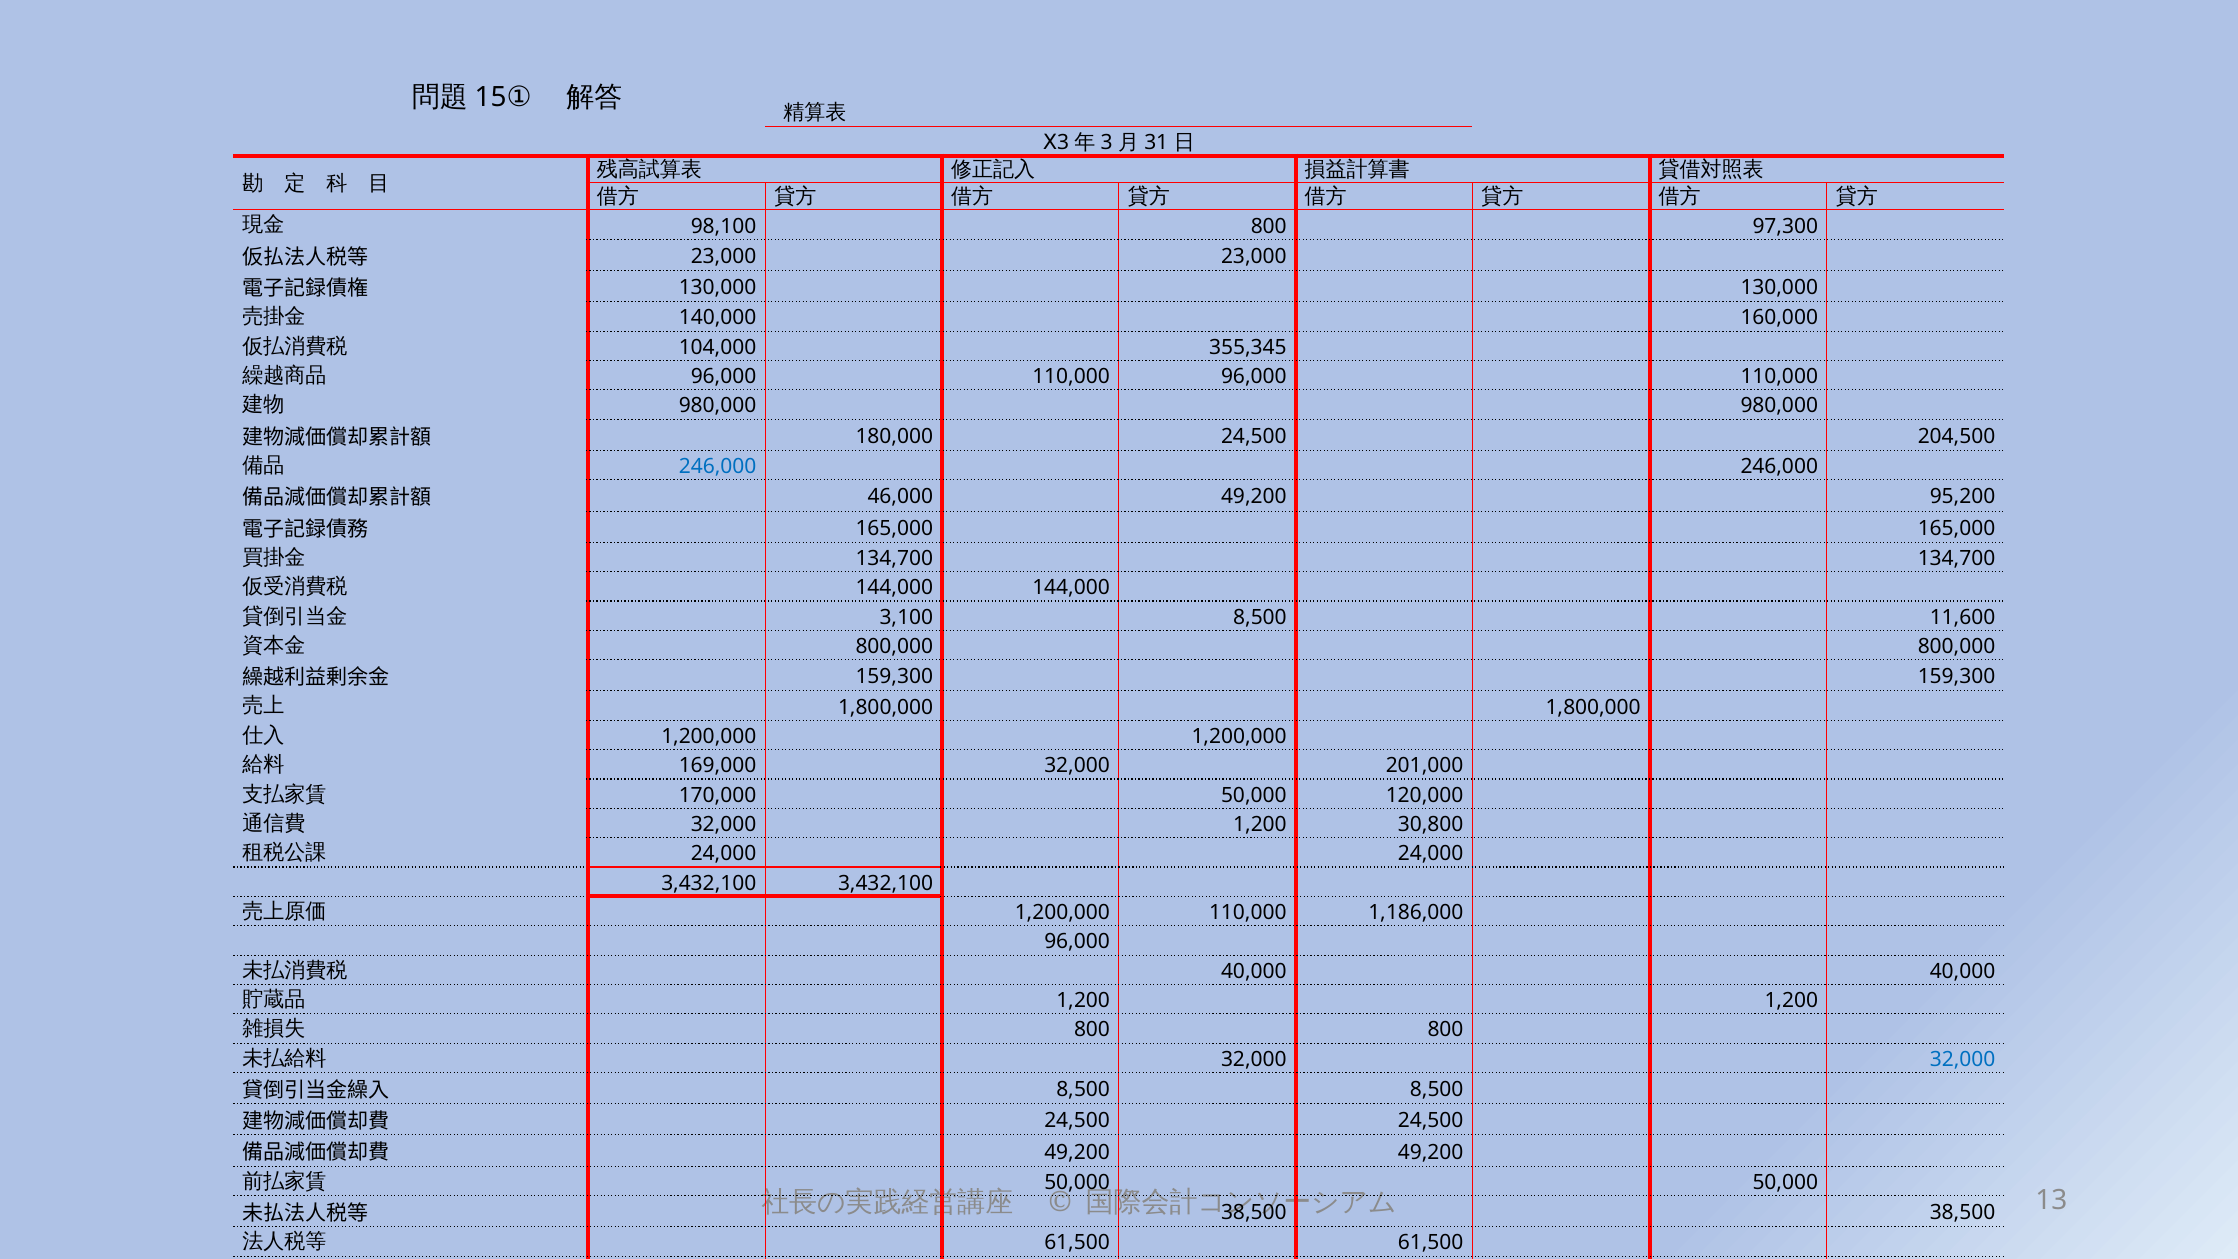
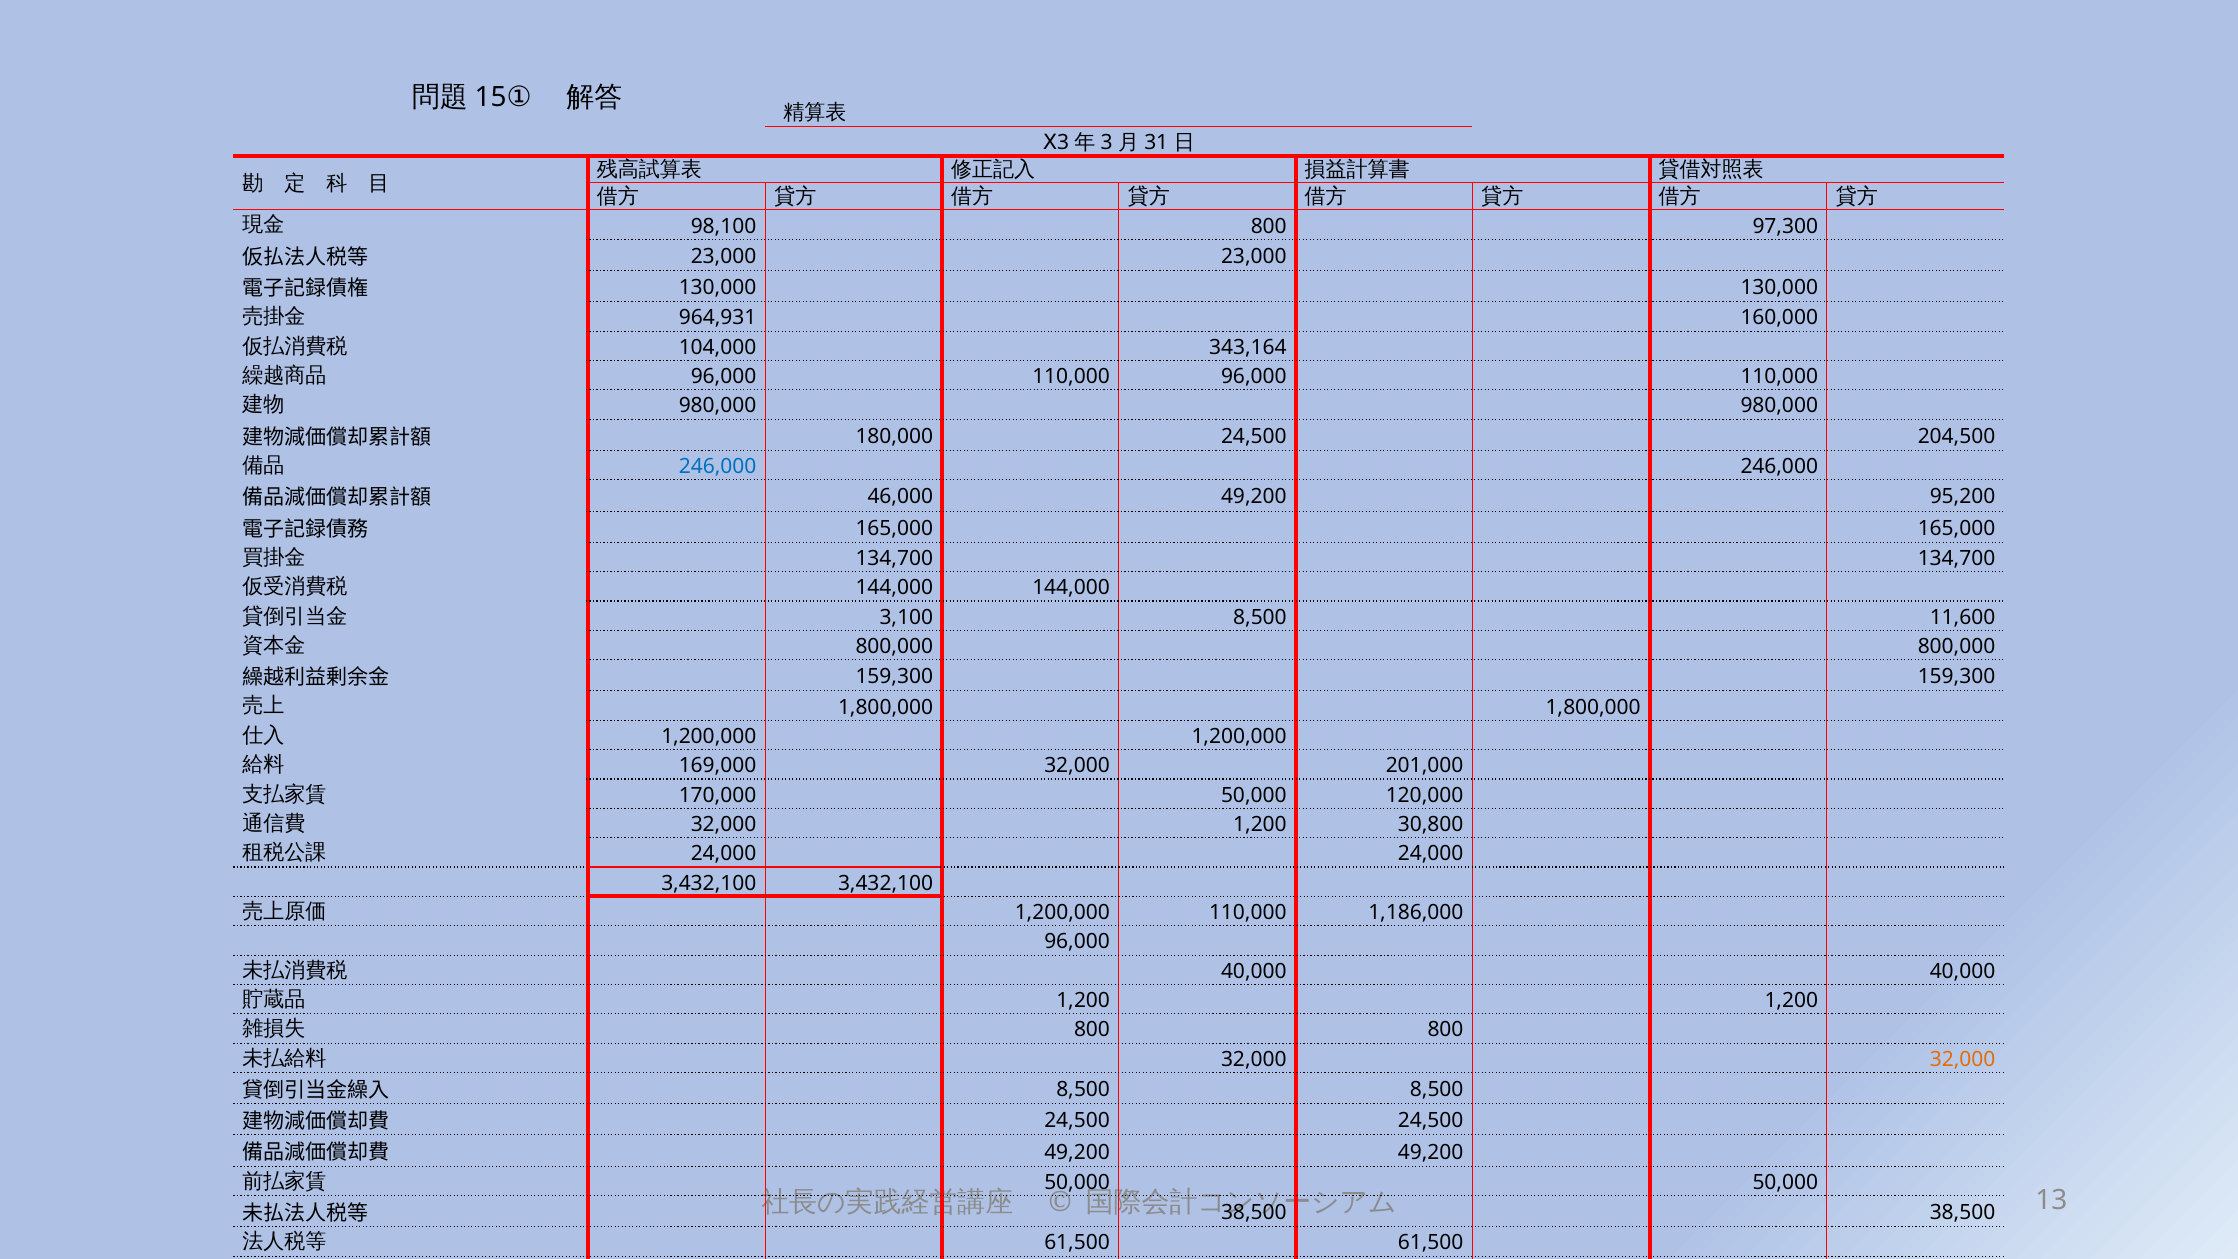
140,000: 140,000 -> 964,931 (718, 318)
355,345: 355,345 -> 343,164 (1248, 347)
32,000 colour: blue -> orange (1963, 1059)
